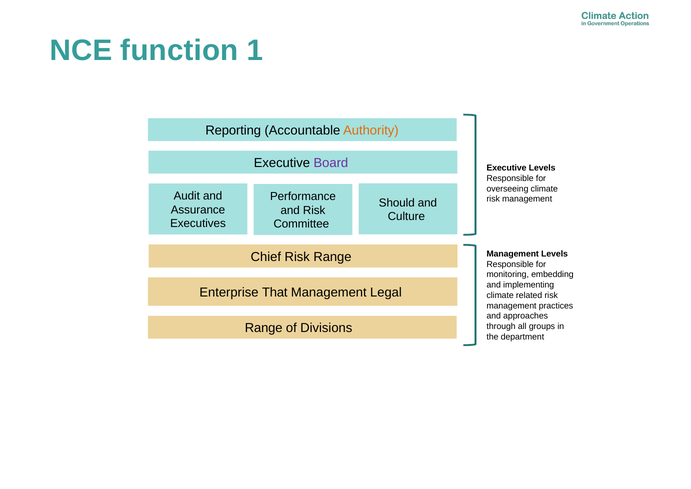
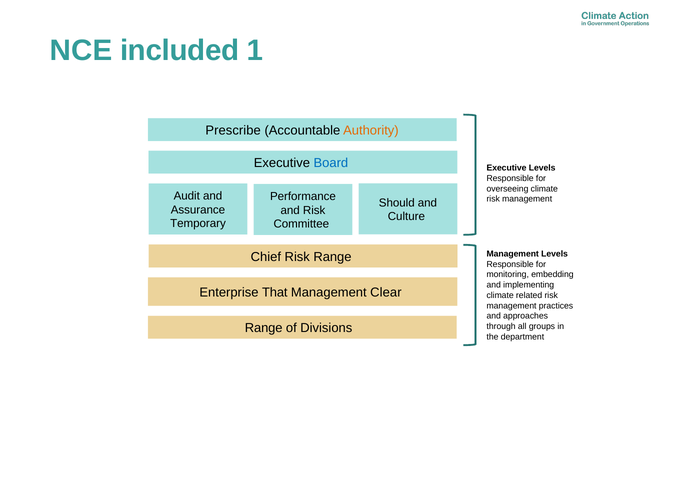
function: function -> included (180, 51)
Reporting: Reporting -> Prescribe (233, 130)
Board colour: purple -> blue (331, 163)
Executives: Executives -> Temporary (198, 223)
Legal: Legal -> Clear (386, 292)
